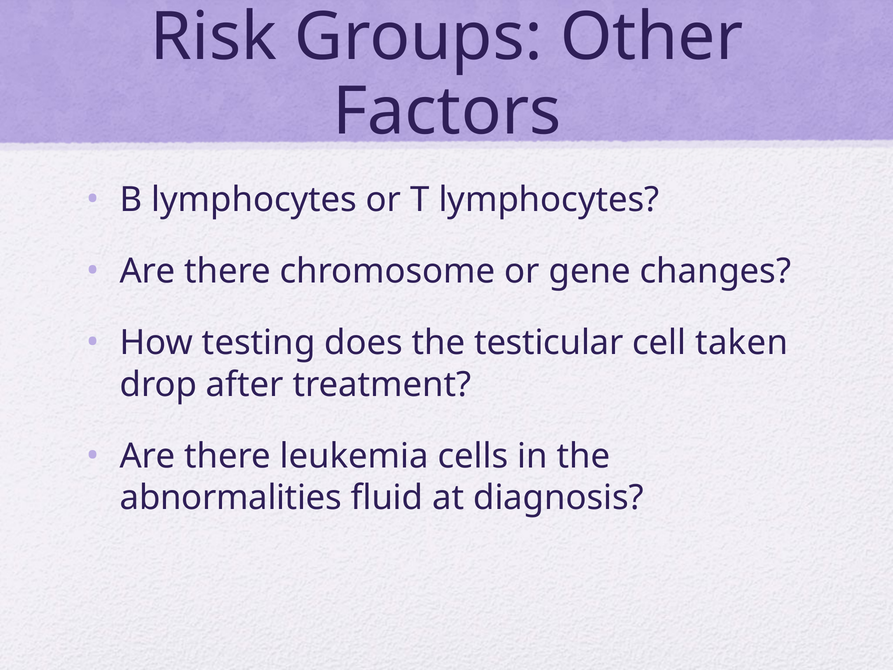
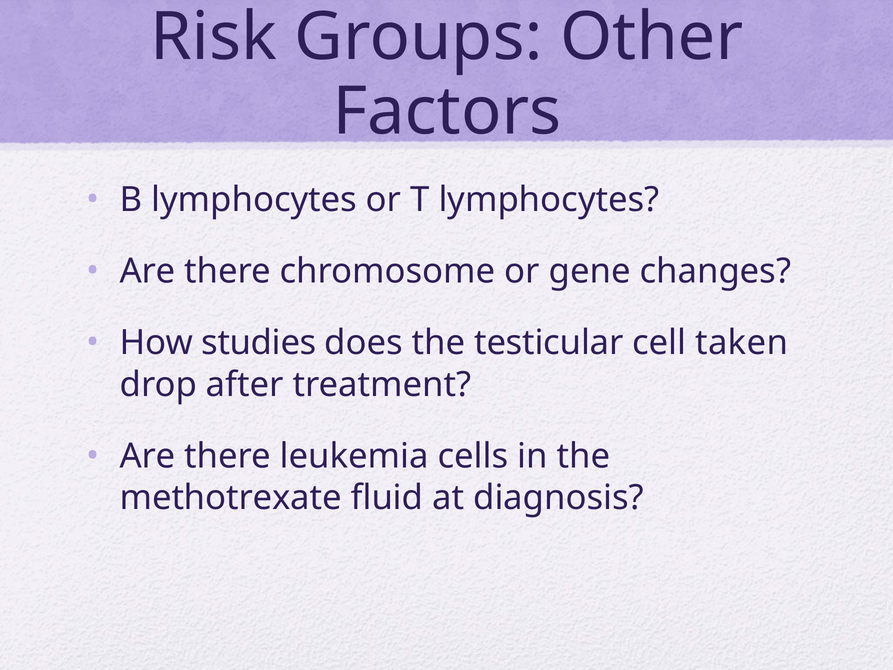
testing: testing -> studies (259, 343)
abnormalities: abnormalities -> methotrexate (231, 498)
